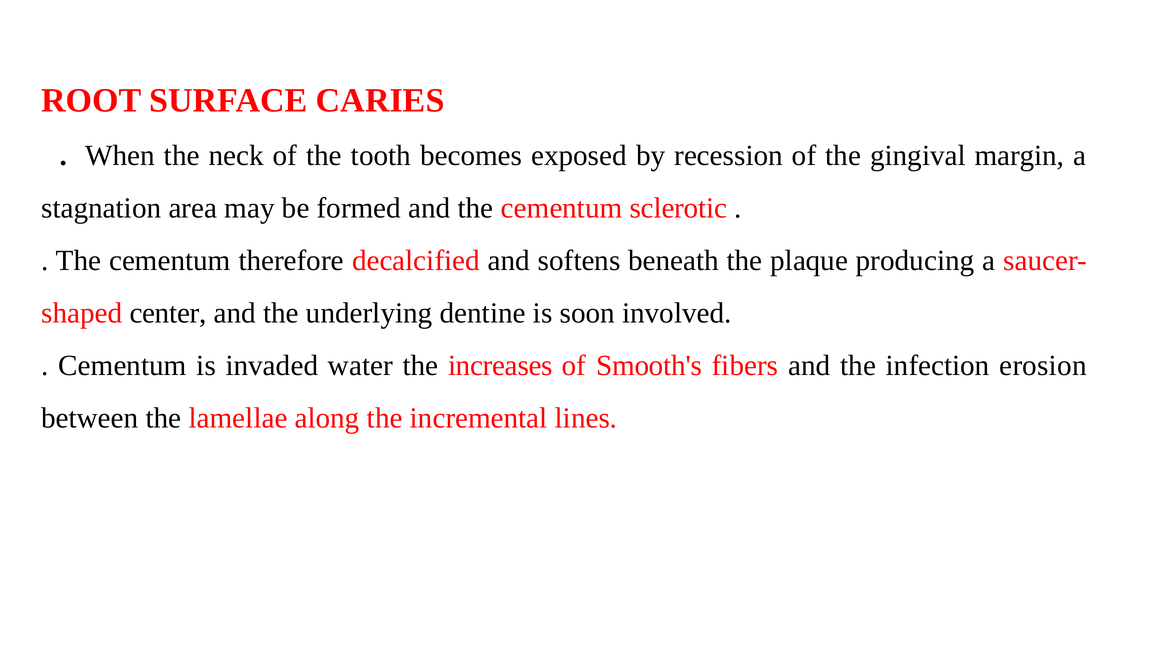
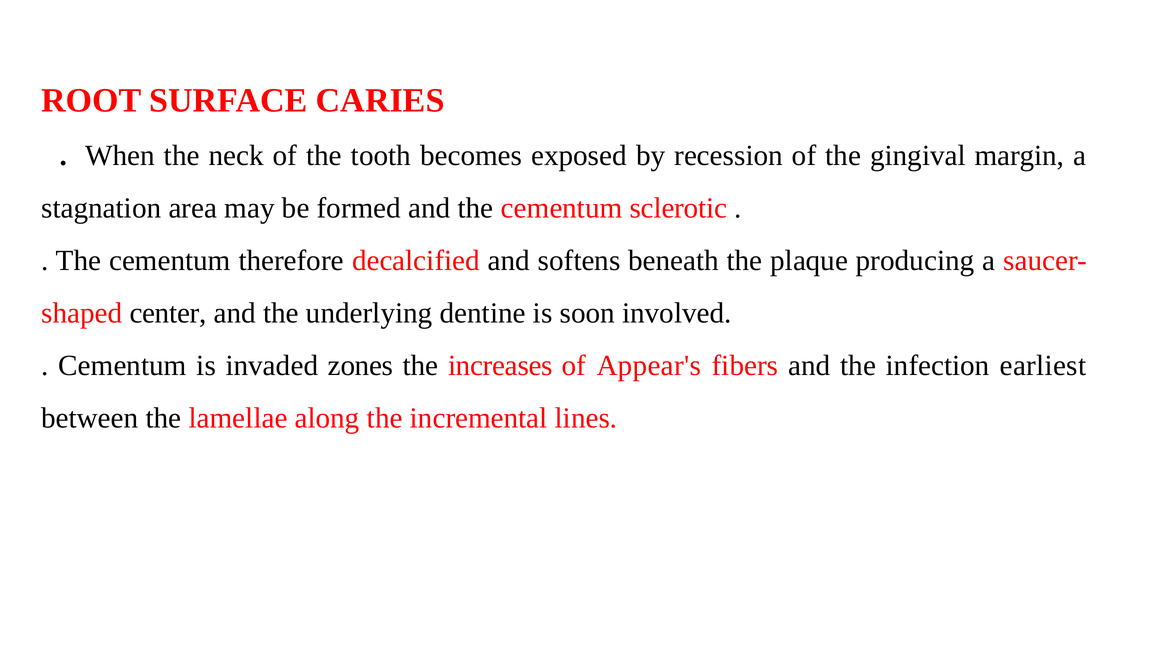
water: water -> zones (361, 366)
Smooth's: Smooth's -> Appear's (649, 366)
erosion: erosion -> earliest (1043, 366)
